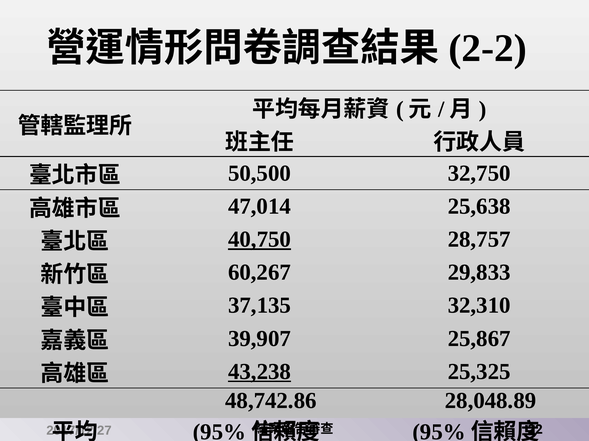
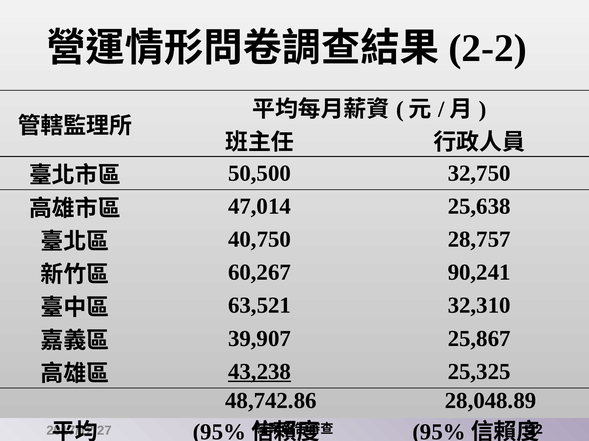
40,750 underline: present -> none (260, 240)
29,833: 29,833 -> 90,241 (479, 273)
37,135: 37,135 -> 63,521 (260, 306)
